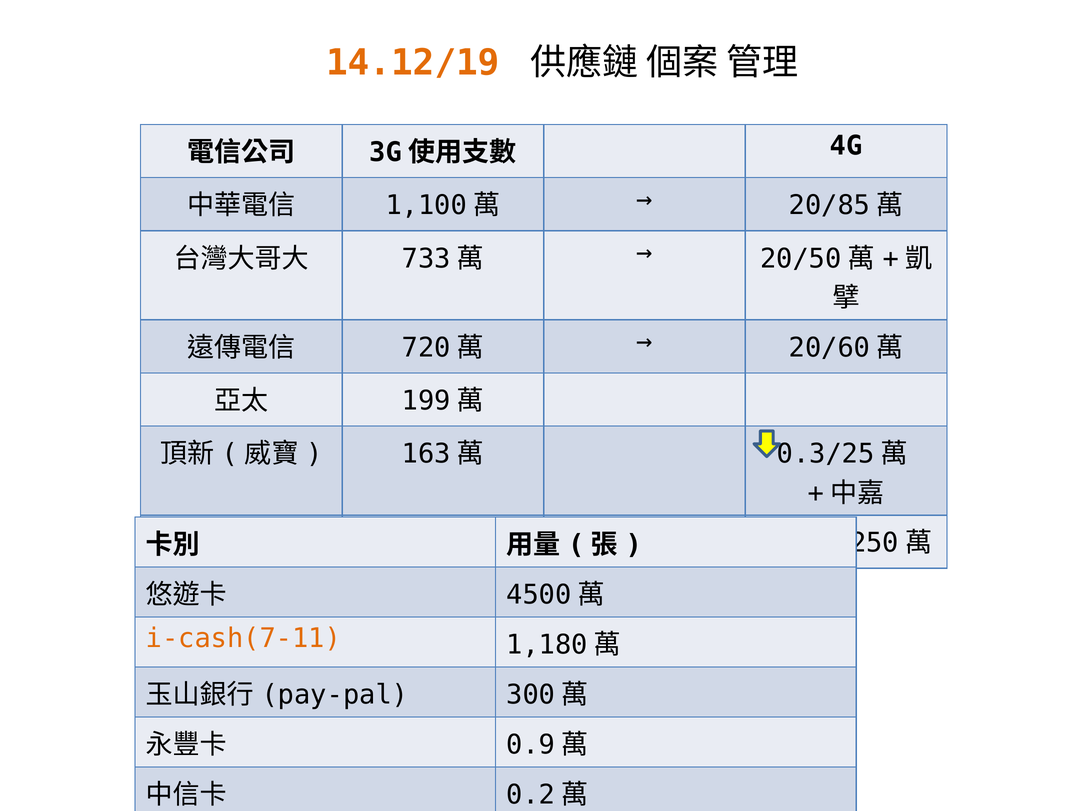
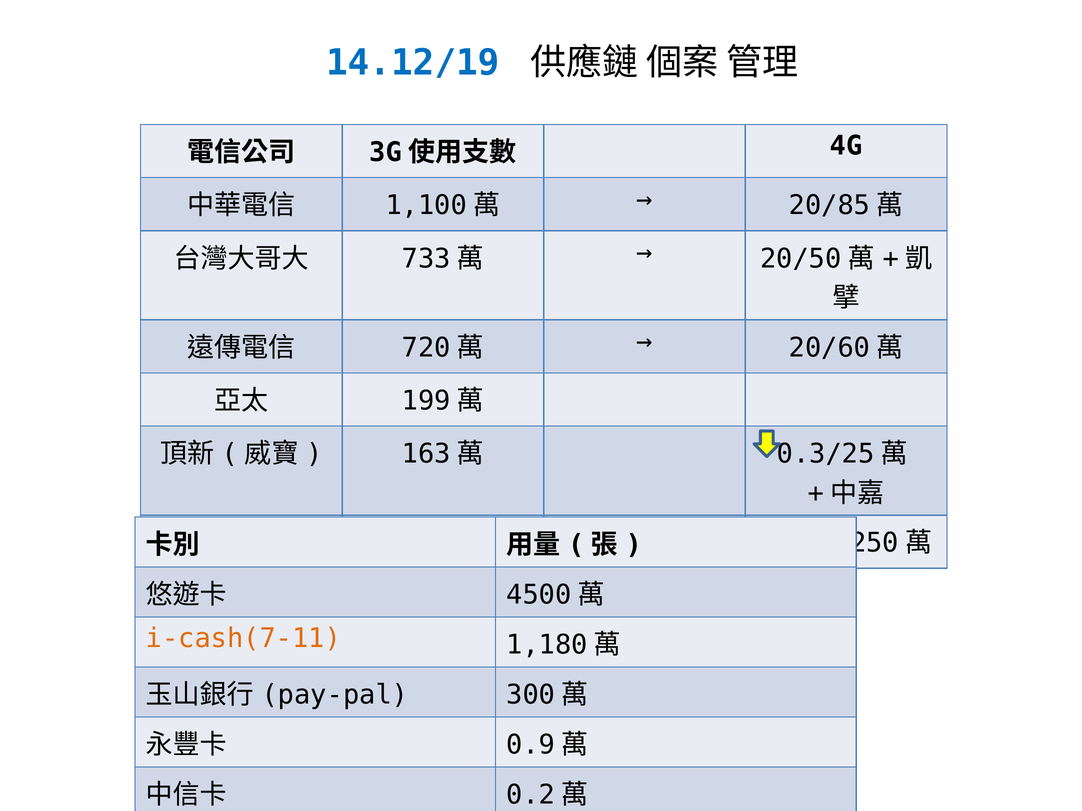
14.12/19 colour: orange -> blue (413, 63)
